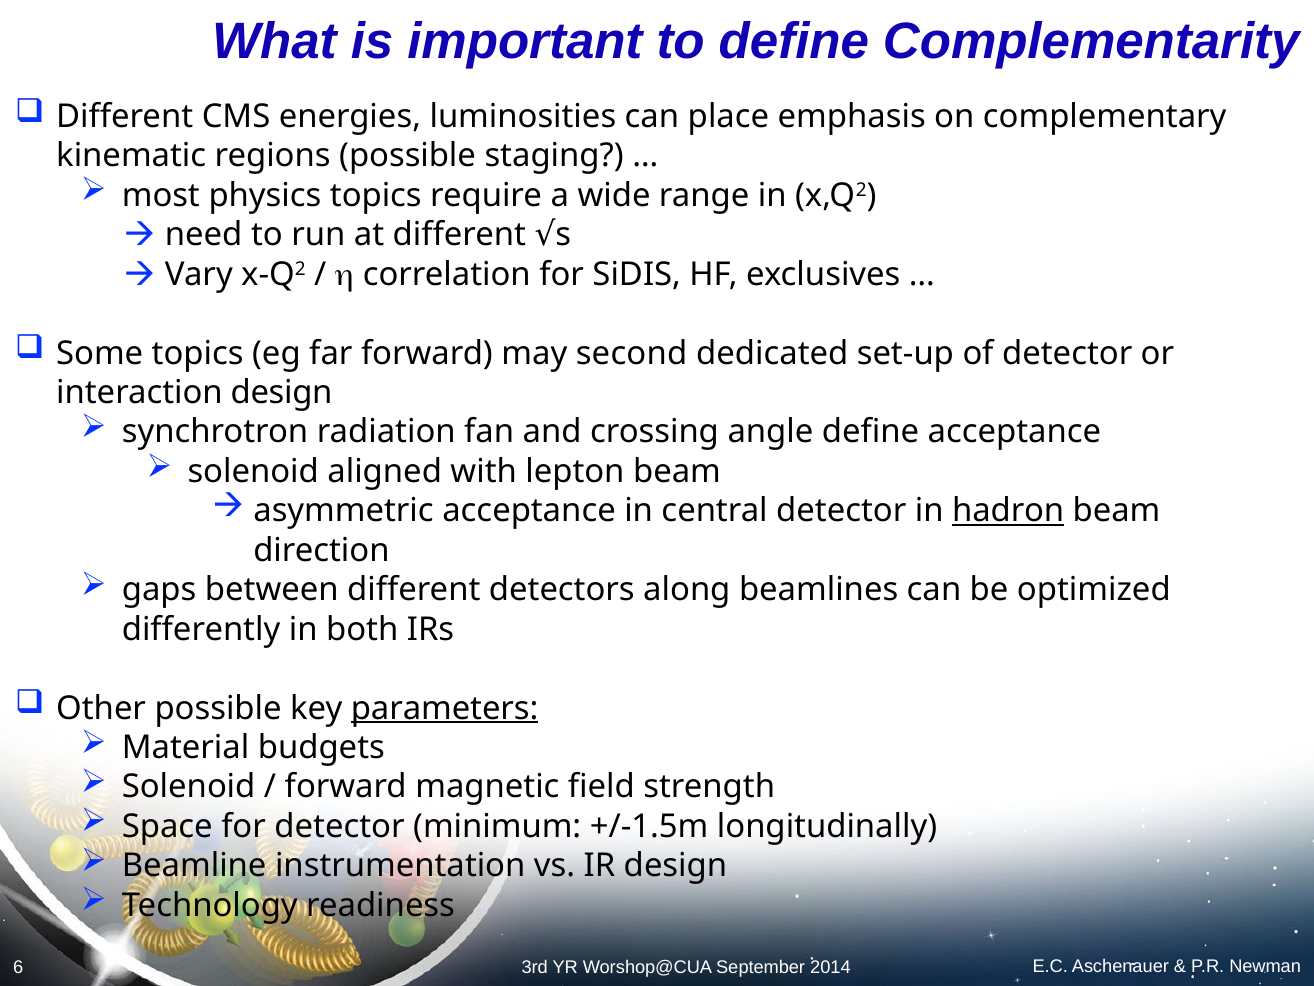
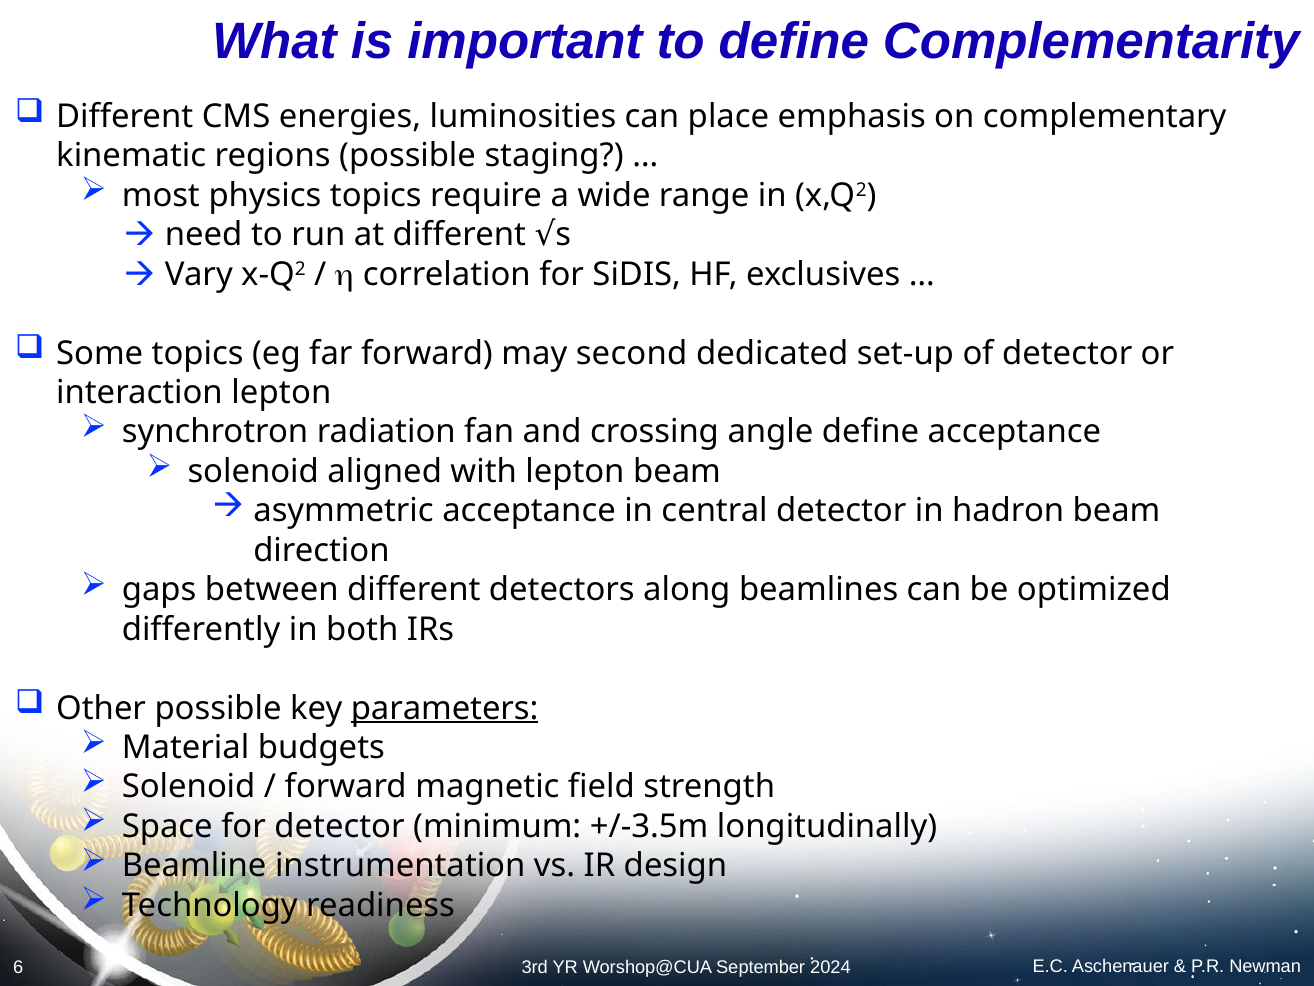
interaction design: design -> lepton (281, 392)
hadron underline: present -> none (1008, 511)
+/-1.5m: +/-1.5m -> +/-3.5m (649, 826)
2014: 2014 -> 2024 (830, 967)
